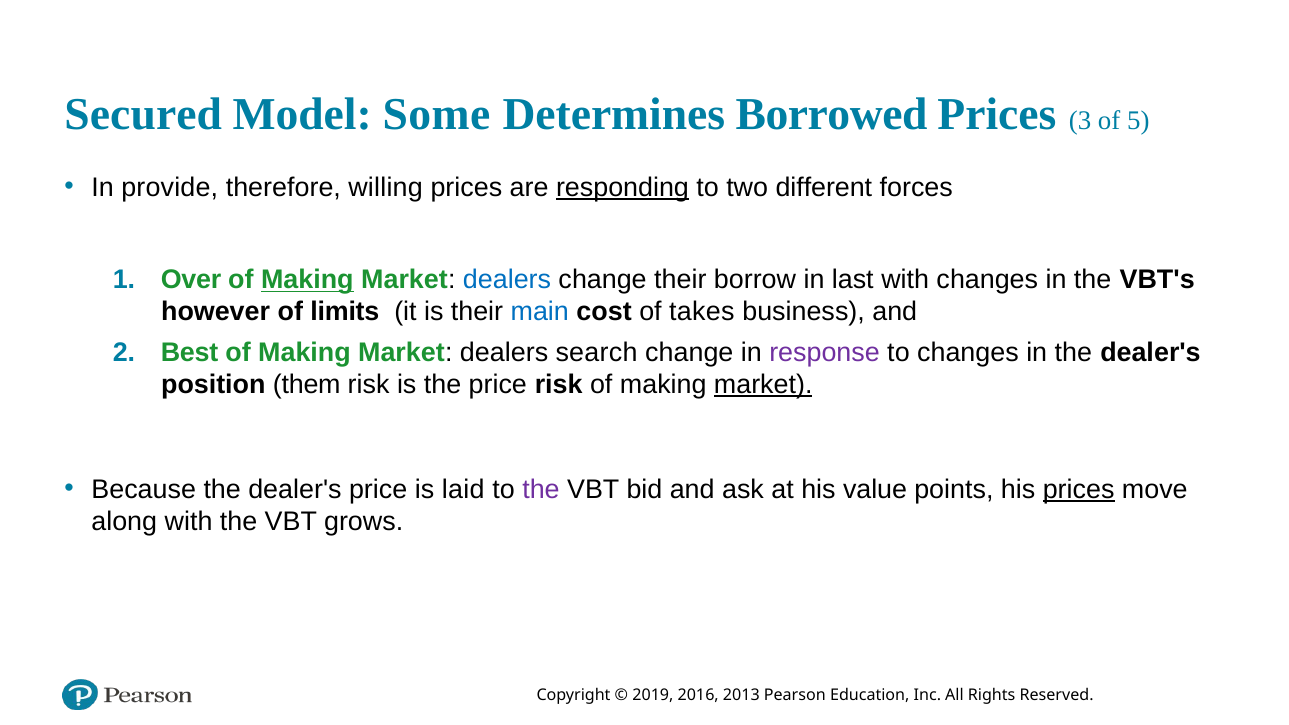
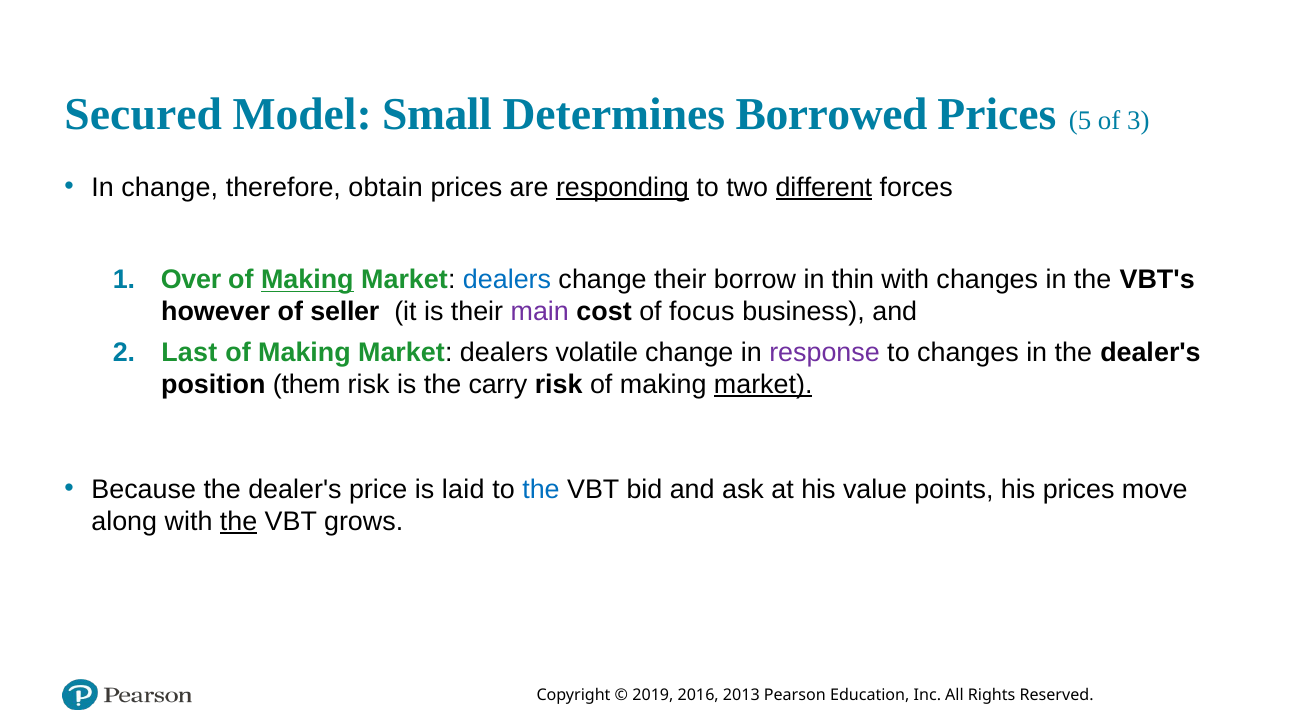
Some: Some -> Small (437, 115)
3: 3 -> 5 (1080, 121)
5: 5 -> 3 (1138, 121)
In provide: provide -> change (170, 187)
willing: willing -> obtain (386, 187)
different underline: none -> present (824, 187)
last: last -> thin (853, 280)
limits: limits -> seller (345, 312)
main colour: blue -> purple (540, 312)
takes: takes -> focus (702, 312)
Best: Best -> Last (189, 352)
search: search -> volatile (597, 352)
the price: price -> carry (498, 385)
the colour: purple -> blue (541, 489)
prices underline: present -> none (1079, 489)
the underline: none -> present (239, 522)
